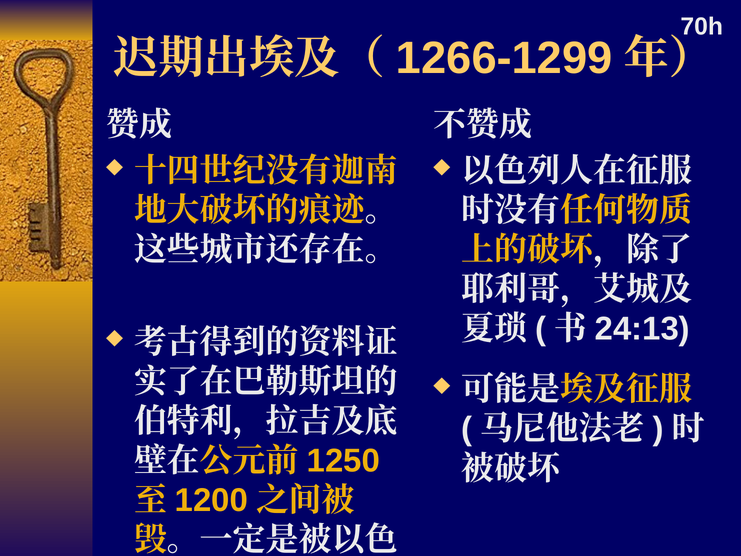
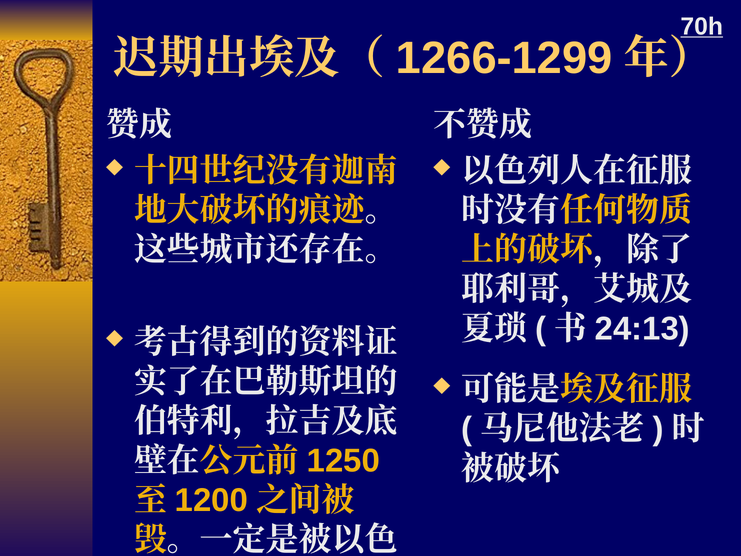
70h underline: none -> present (702, 26)
